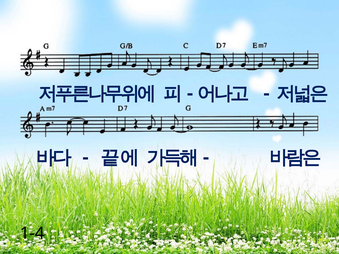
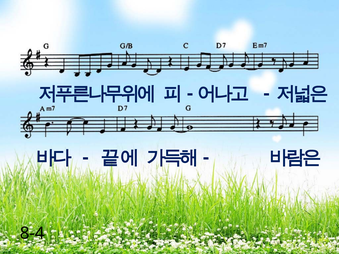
1-4: 1-4 -> 8-4 (32, 234)
